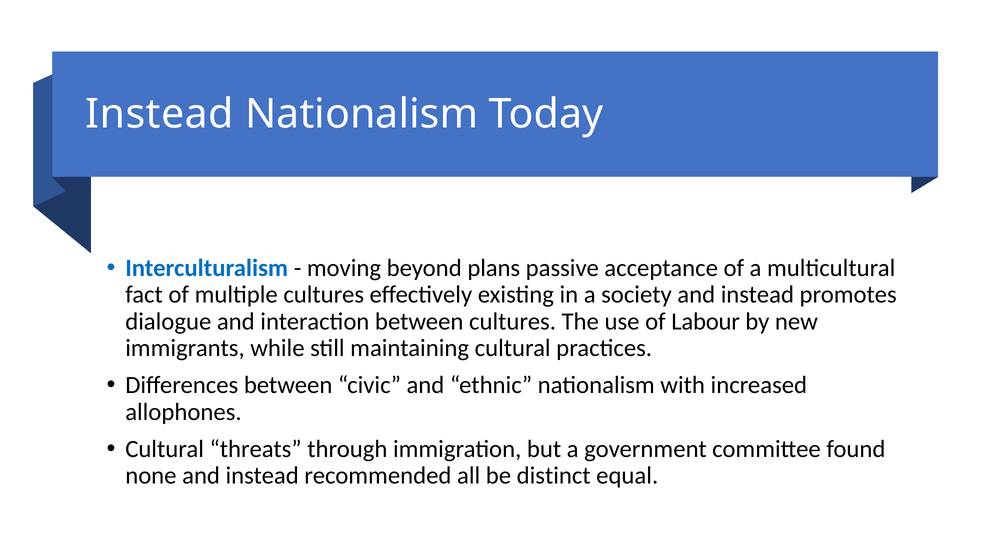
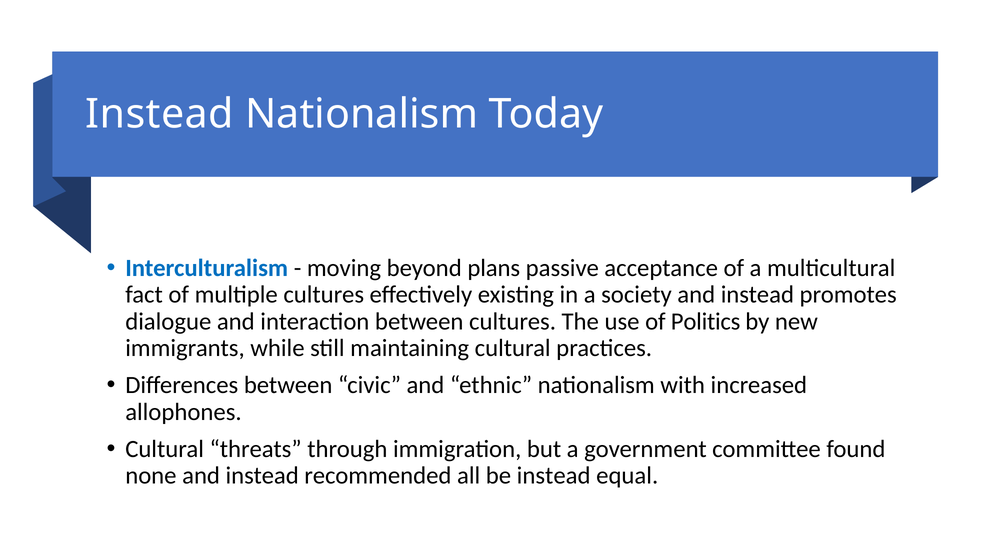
Labour: Labour -> Politics (706, 321)
be distinct: distinct -> instead (554, 476)
